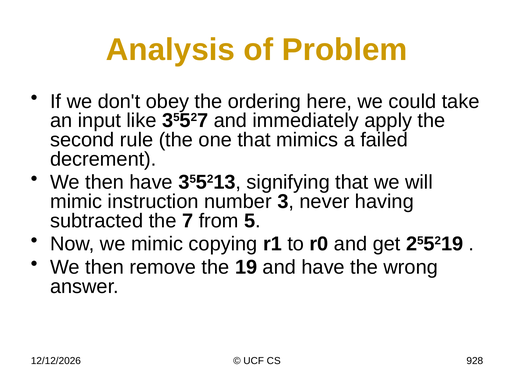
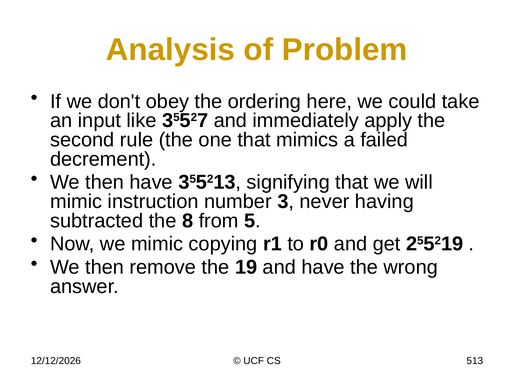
7: 7 -> 8 (188, 221)
928: 928 -> 513 (475, 360)
